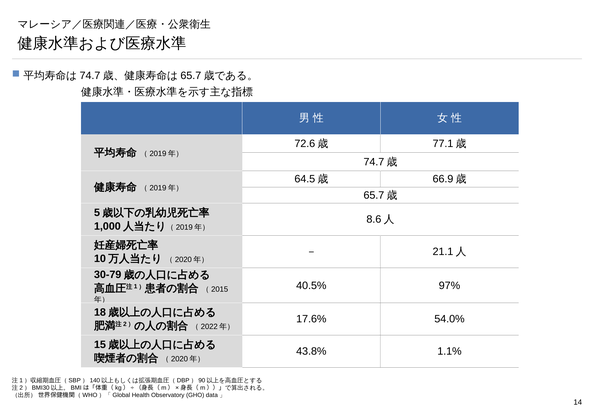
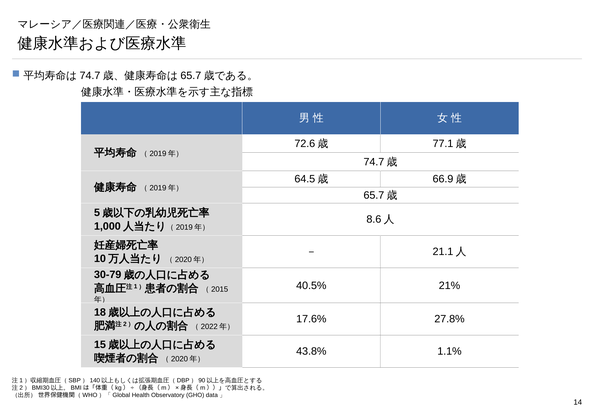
97%: 97% -> 21% (449, 286)
54.0%: 54.0% -> 27.8% (449, 319)
